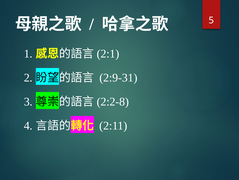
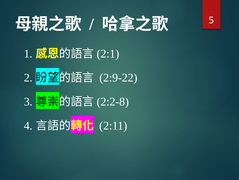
2:9-31: 2:9-31 -> 2:9-22 (118, 77)
